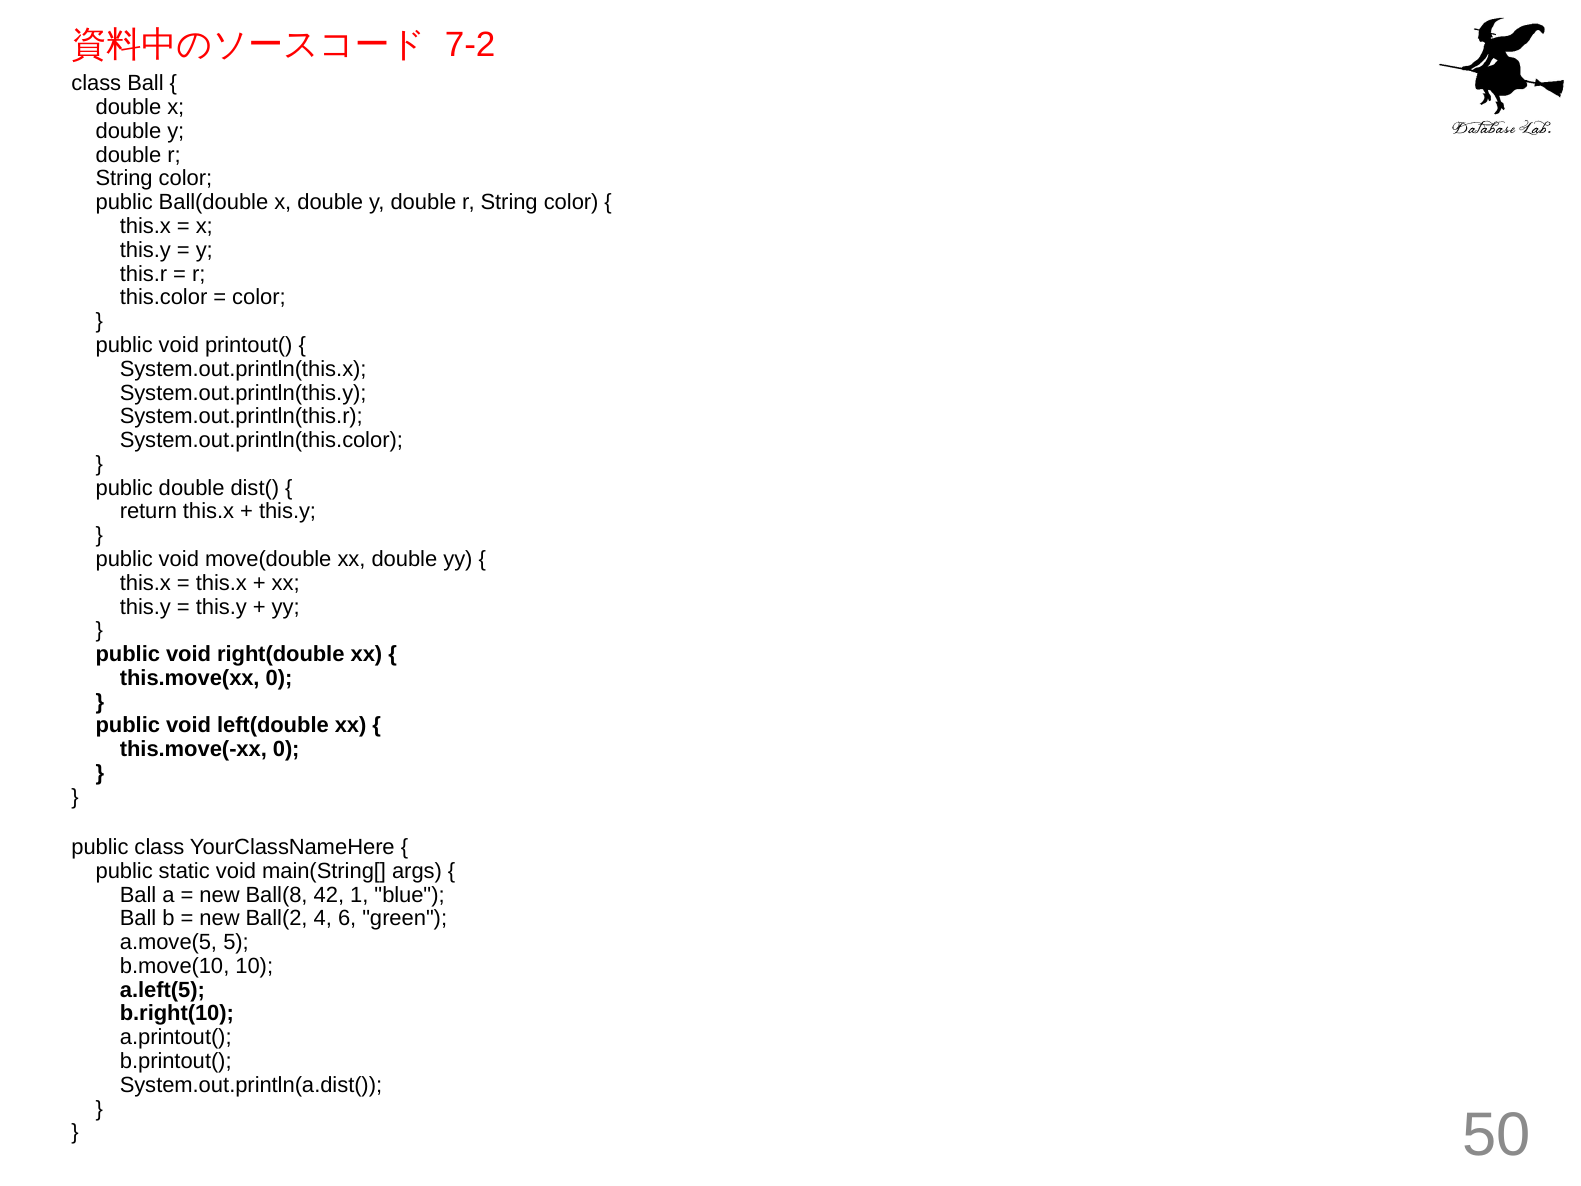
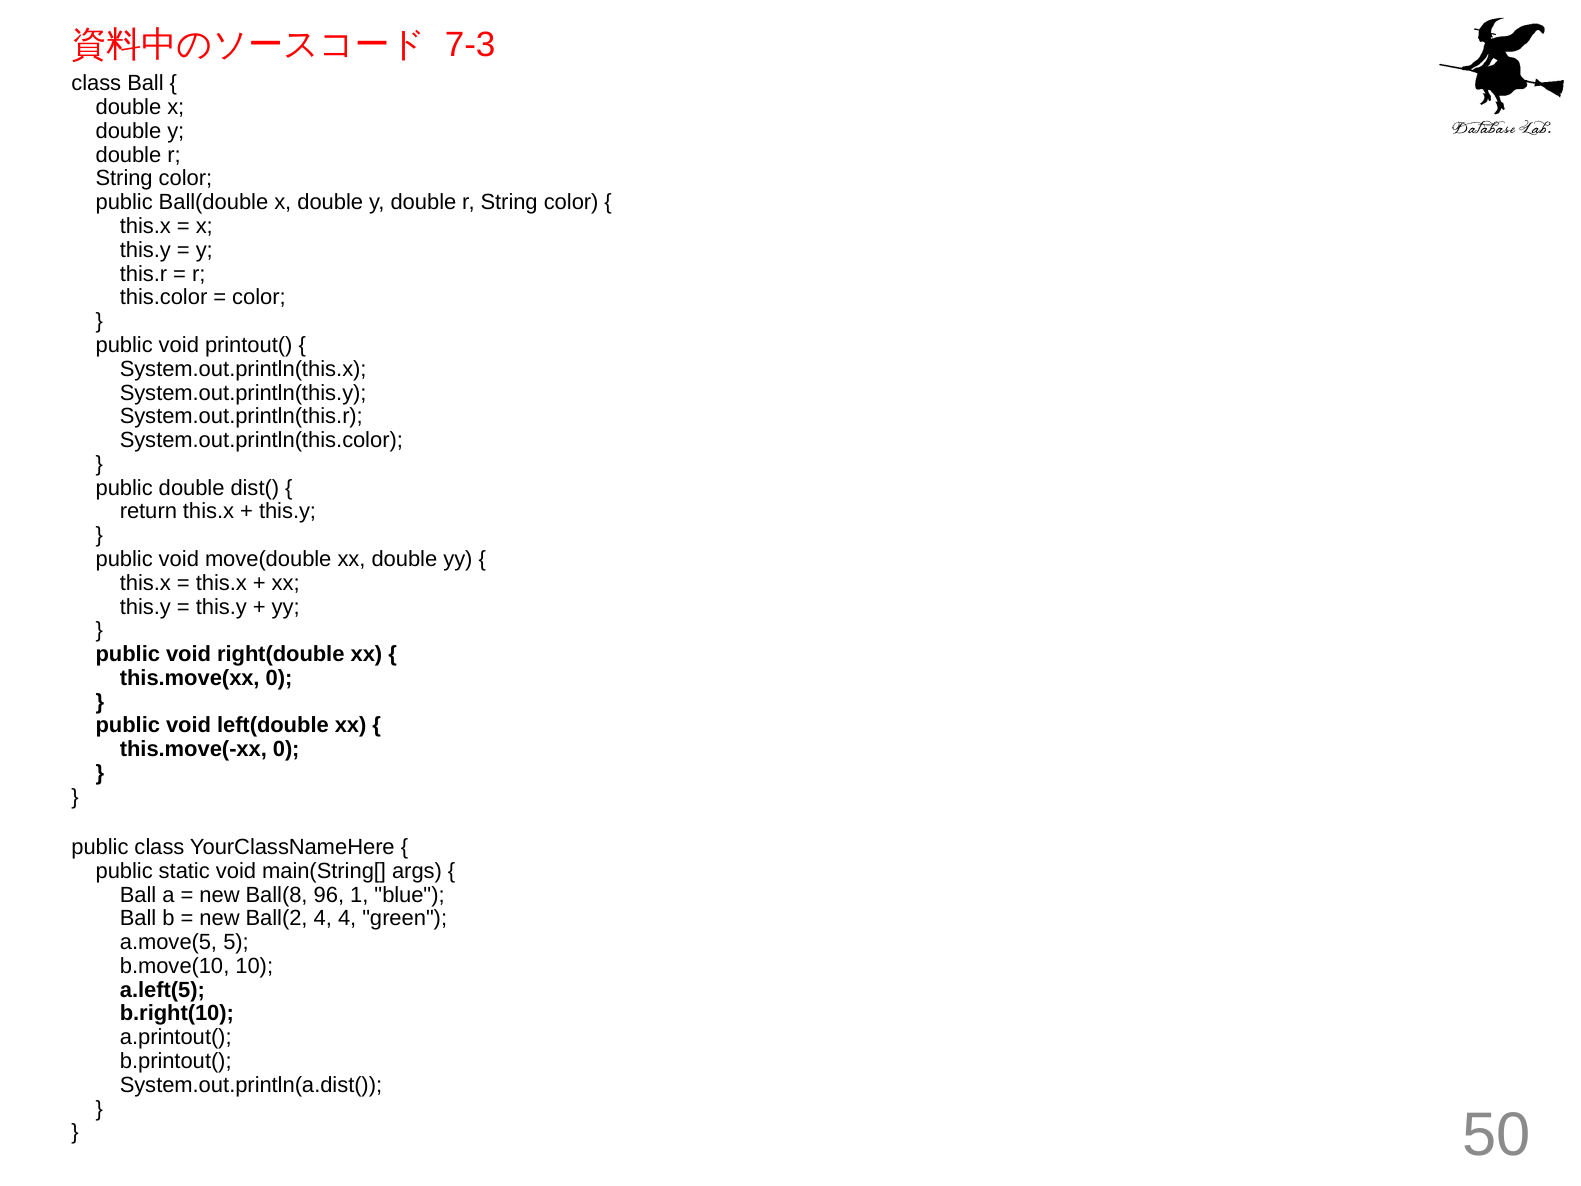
7-2: 7-2 -> 7-3 (470, 45)
42: 42 -> 96 (329, 895)
4 6: 6 -> 4 (347, 918)
